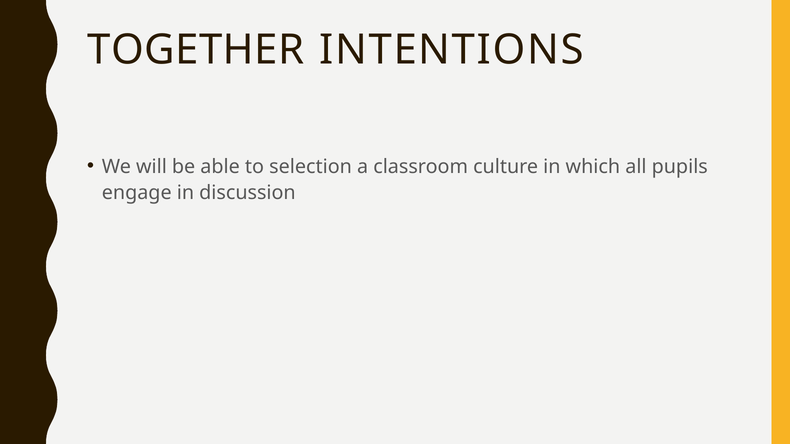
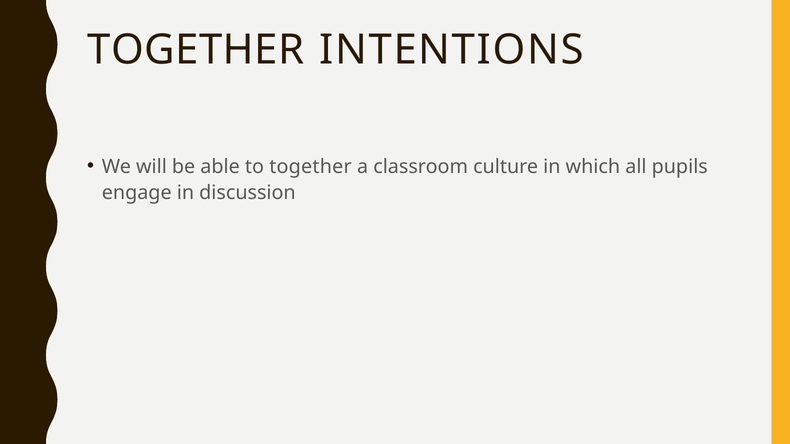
to selection: selection -> together (310, 167)
